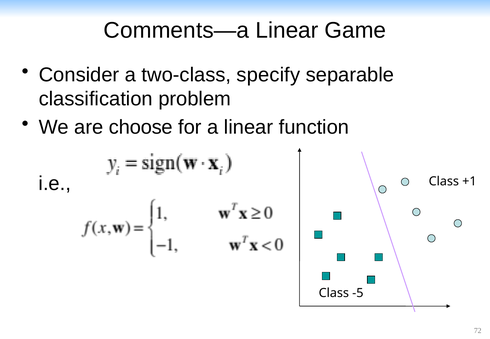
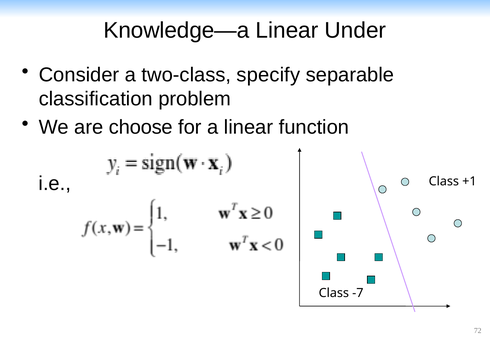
Comments—a: Comments—a -> Knowledge—a (176, 31)
Game: Game -> Under (355, 31)
-5: -5 -> -7 (358, 293)
